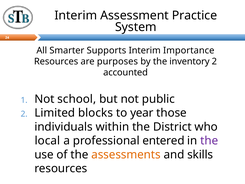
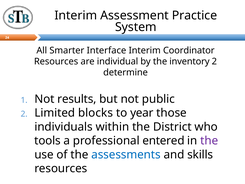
Supports: Supports -> Interface (106, 50)
Importance: Importance -> Coordinator (189, 50)
purposes: purposes -> individual (118, 61)
accounted: accounted -> determine (126, 72)
school: school -> results (77, 99)
local: local -> tools (47, 141)
assessments colour: orange -> blue (126, 154)
